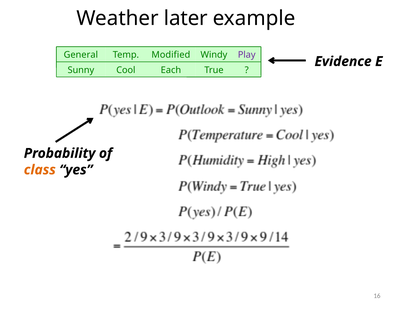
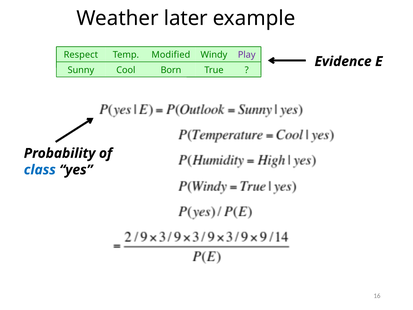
General: General -> Respect (81, 55)
Each: Each -> Born (171, 70)
class colour: orange -> blue (40, 170)
